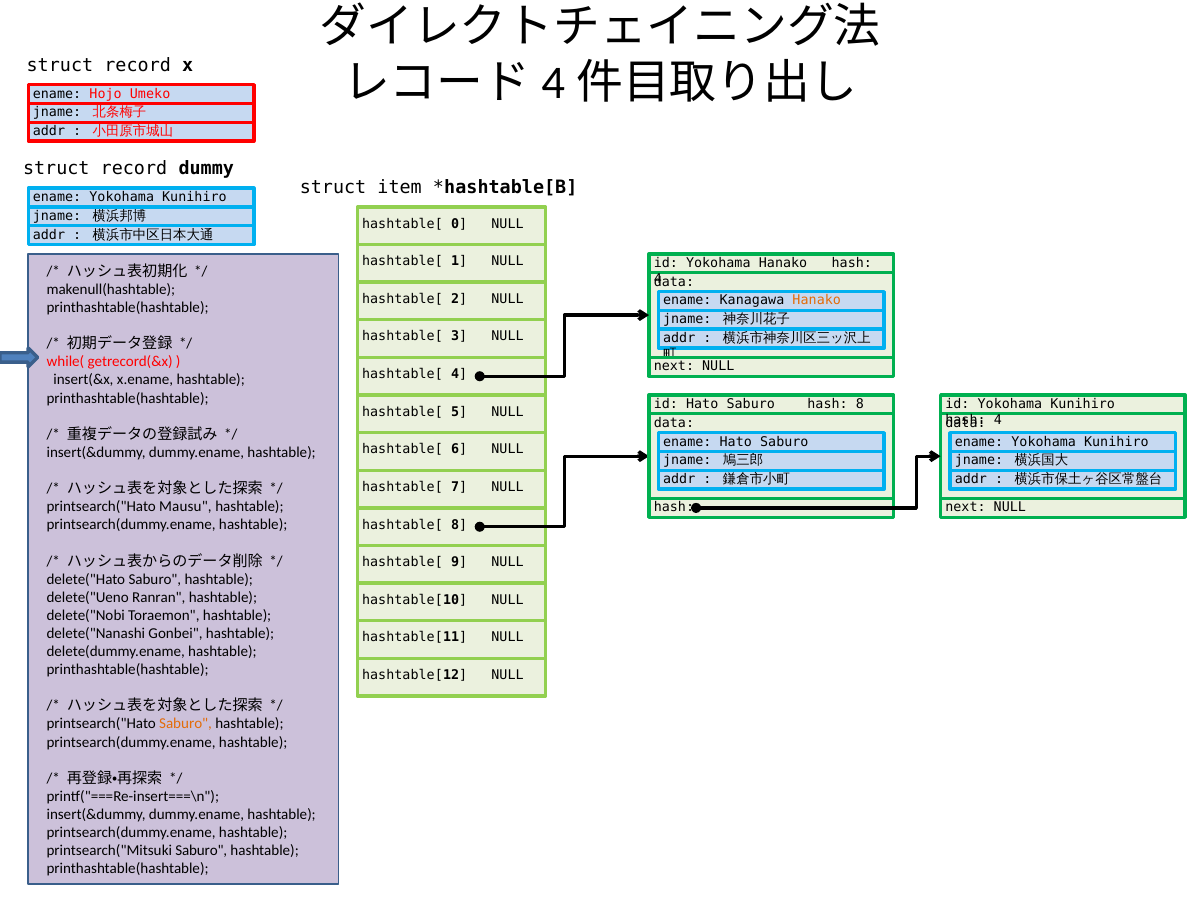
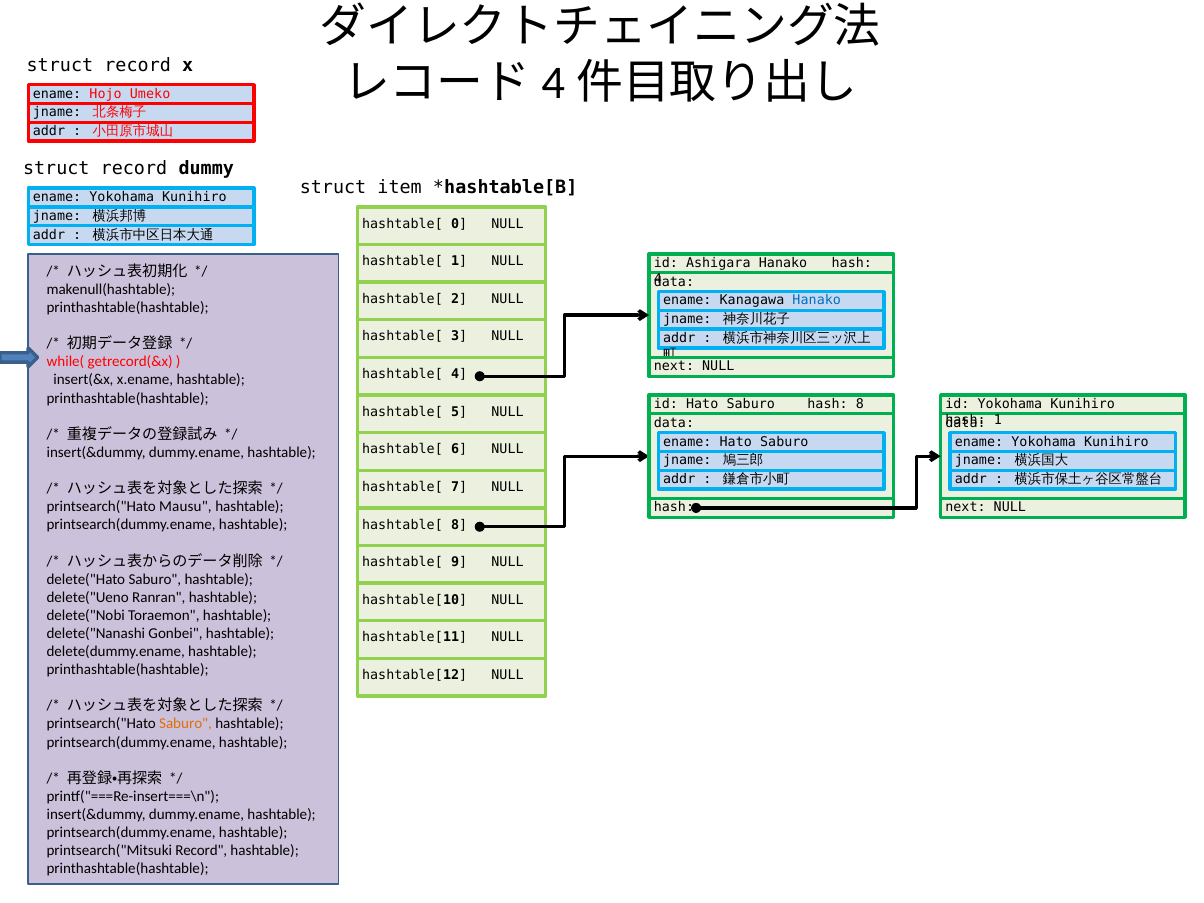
Yokohama: Yokohama -> Ashigara (718, 263)
Hanako colour: orange -> blue (817, 301)
4: 4 -> 1 (998, 420)
printsearch("Mitsuki Saburo: Saburo -> Record (201, 851)
